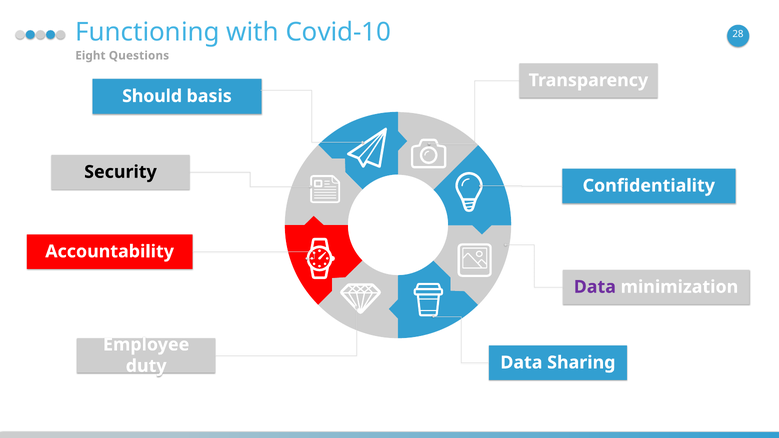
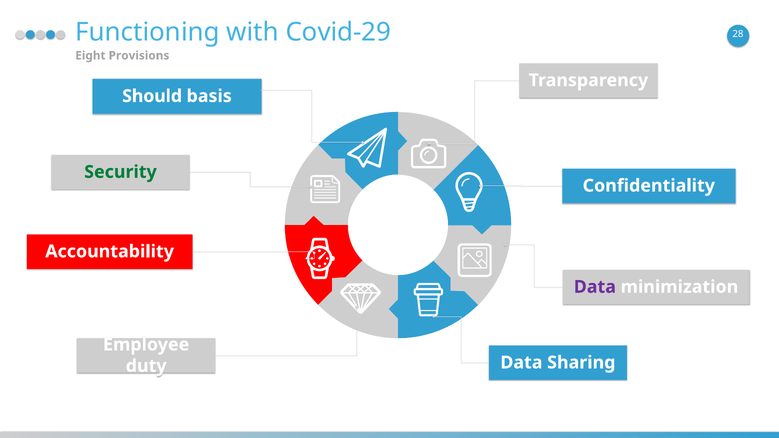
Covid-10: Covid-10 -> Covid-29 (338, 32)
Questions: Questions -> Provisions (139, 56)
Security colour: black -> green (120, 172)
